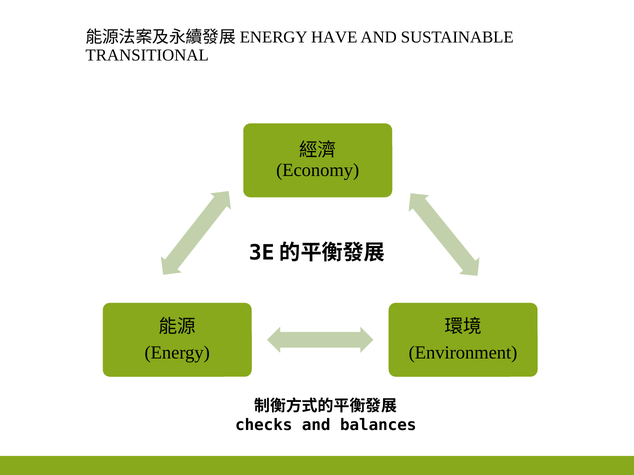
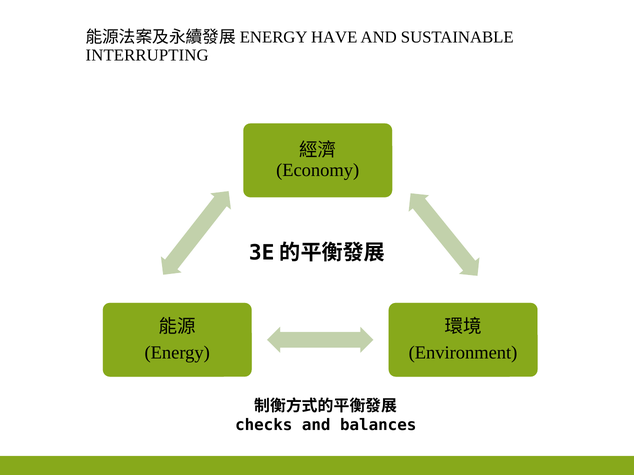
TRANSITIONAL: TRANSITIONAL -> INTERRUPTING (147, 55)
